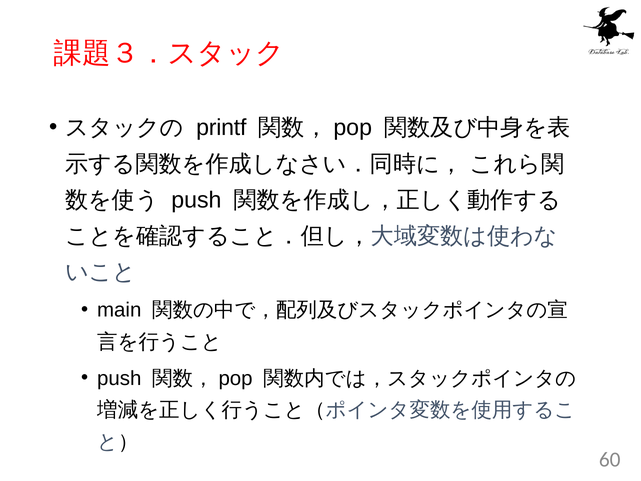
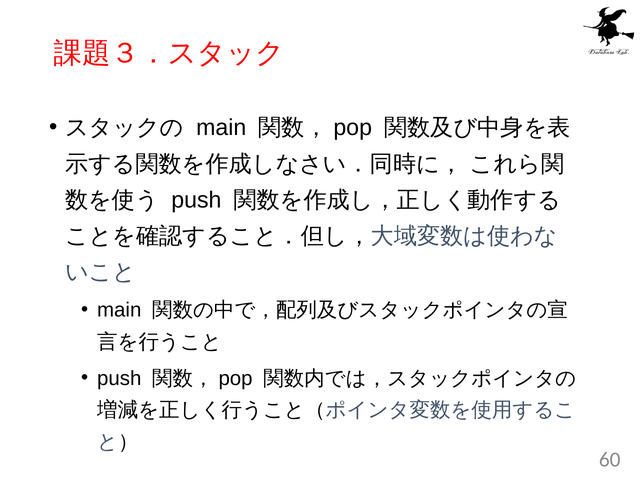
printf: printf -> main (221, 128)
